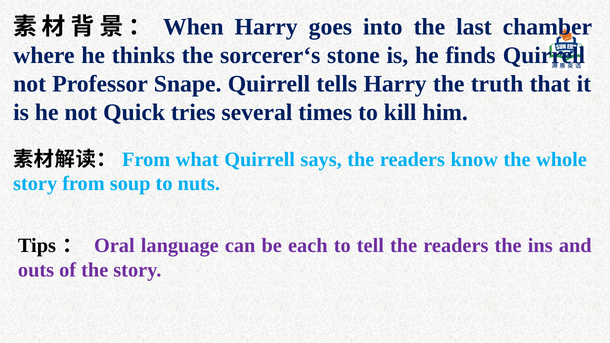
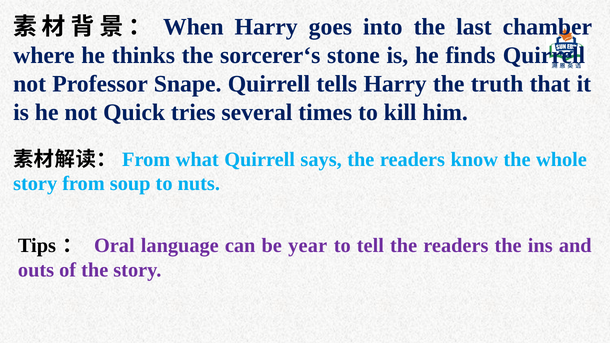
each: each -> year (308, 246)
